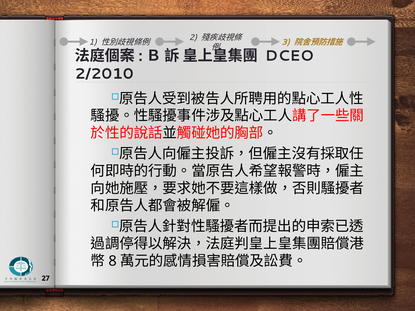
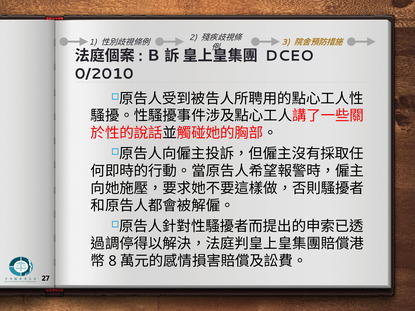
2/2010: 2/2010 -> 0/2010 (104, 74)
